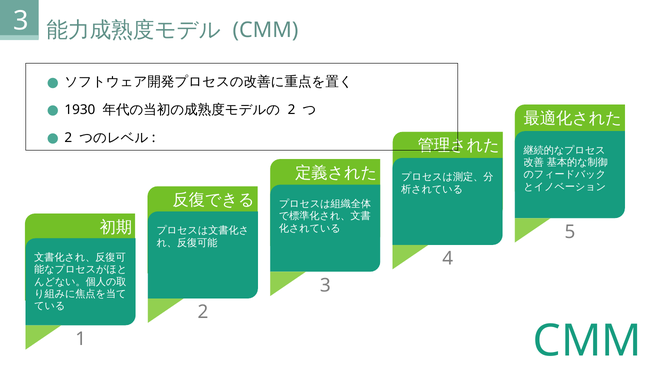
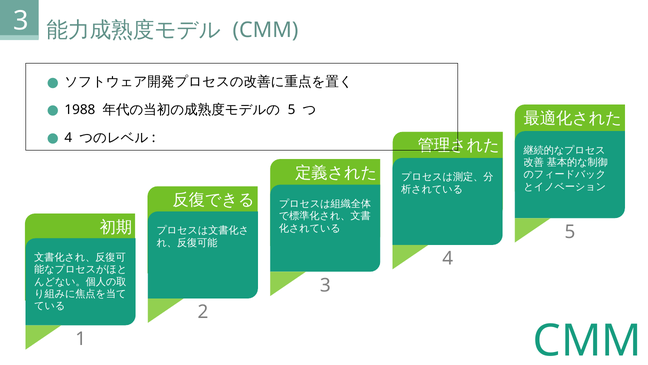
1930: 1930 -> 1988 (80, 110)
2: 2 -> 5 (292, 110)
2: 2 -> 4 (68, 138)
